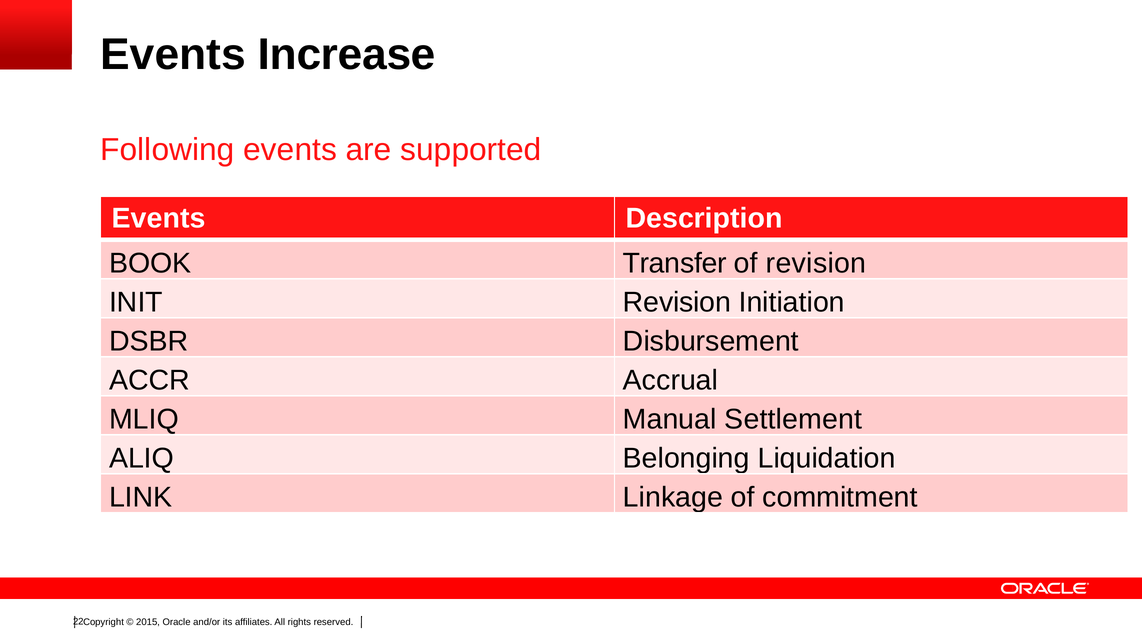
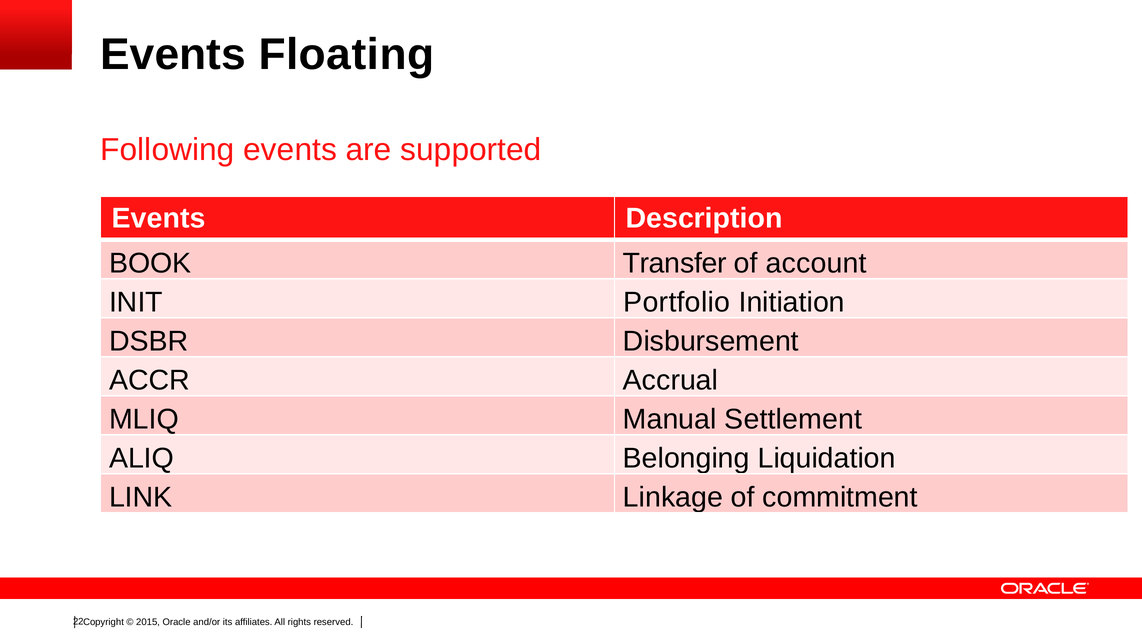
Increase: Increase -> Floating (346, 54)
of revision: revision -> account (816, 263)
INIT Revision: Revision -> Portfolio (677, 302)
